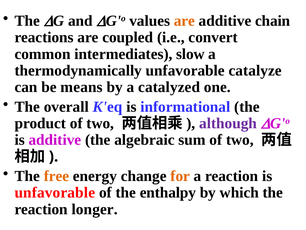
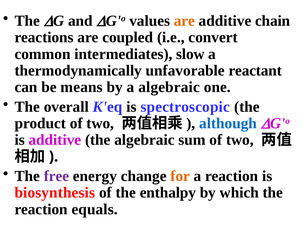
catalyze: catalyze -> reactant (255, 70)
a catalyzed: catalyzed -> algebraic (169, 87)
informational: informational -> spectroscopic (185, 107)
although colour: purple -> blue (228, 123)
free colour: orange -> purple (56, 176)
unfavorable: unfavorable -> biosynthesis (55, 192)
longer: longer -> equals (95, 209)
